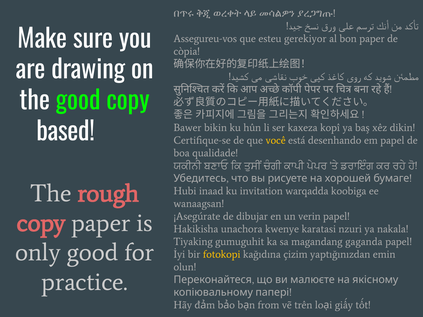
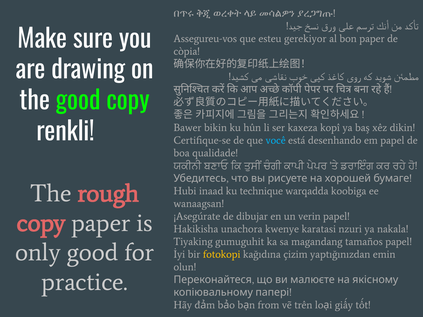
based: based -> renkli (66, 132)
você colour: yellow -> light blue (276, 140)
invitation: invitation -> technique (261, 191)
gaganda: gaganda -> tamaños (364, 242)
